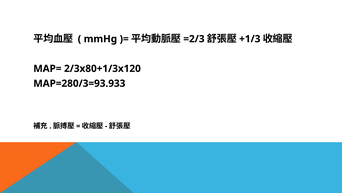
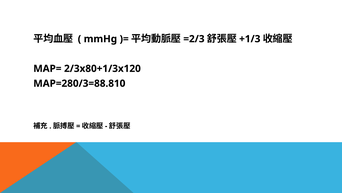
MAP=280/3=93.933: MAP=280/3=93.933 -> MAP=280/3=88.810 (79, 83)
